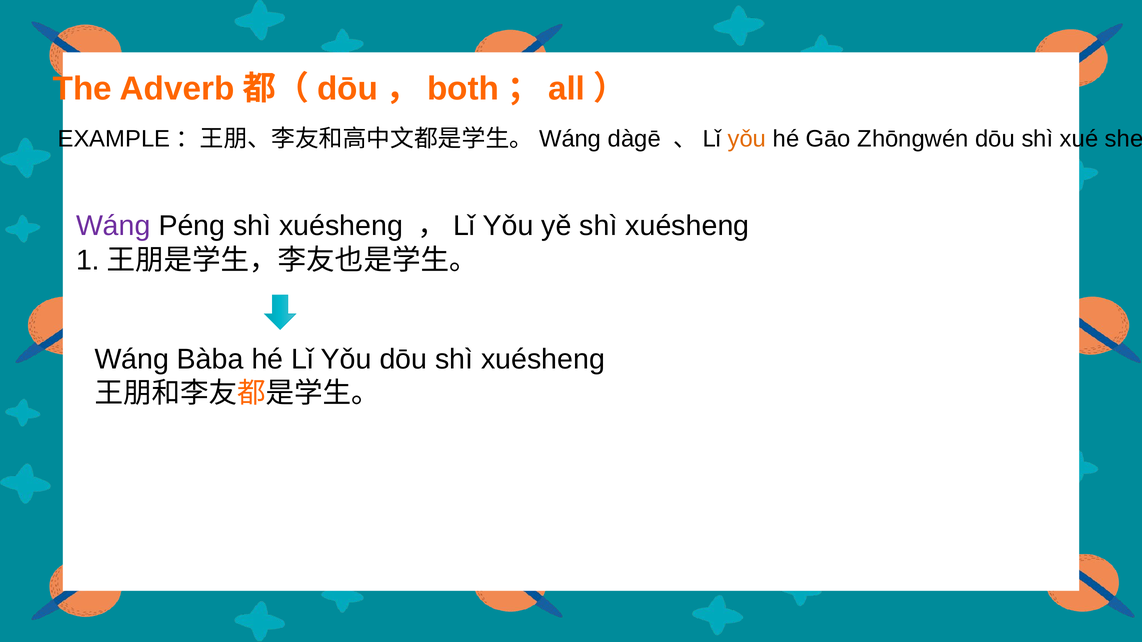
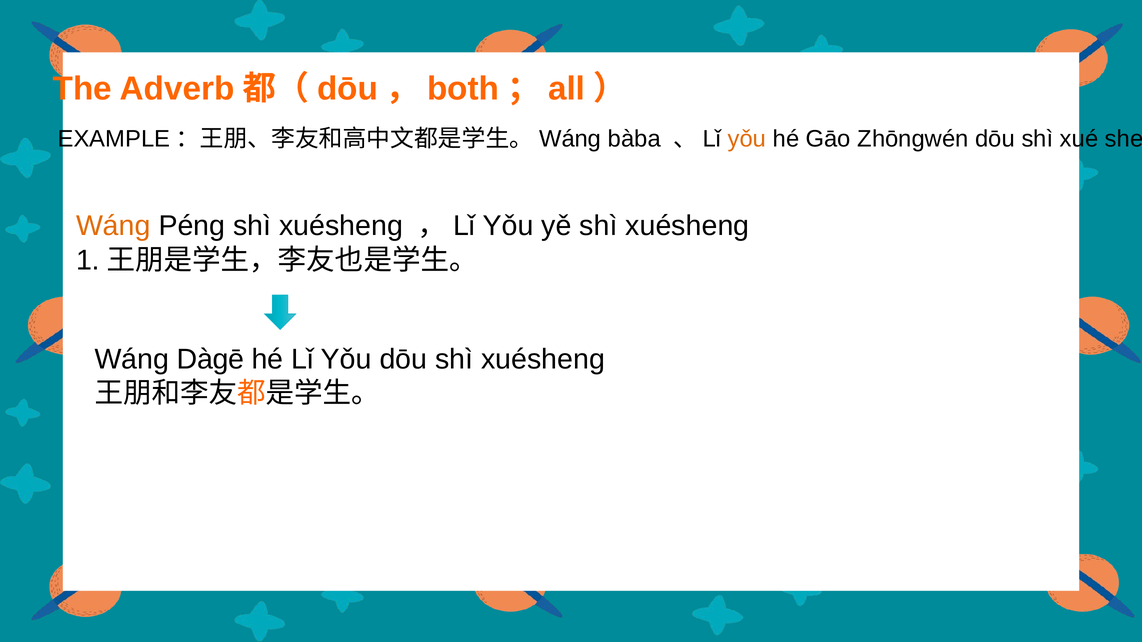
dàgē: dàgē -> bàba (634, 139)
Wáng colour: purple -> orange (113, 226)
Bàba: Bàba -> Dàgē (210, 359)
